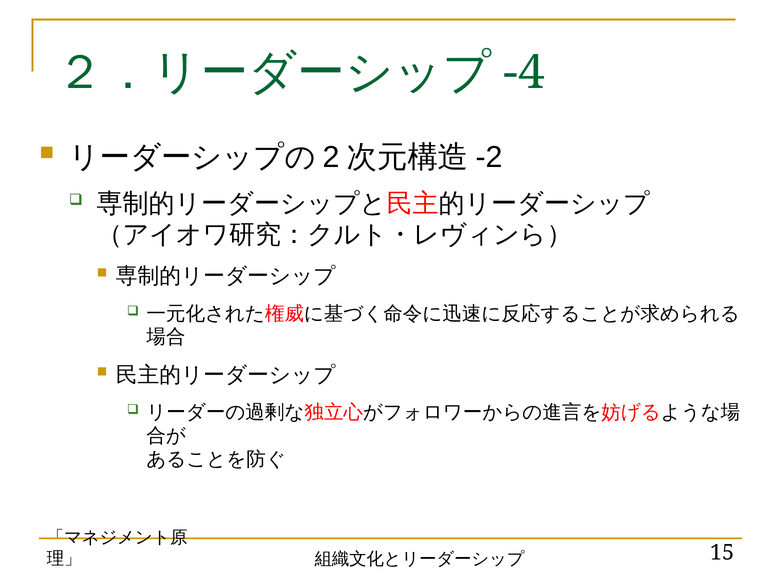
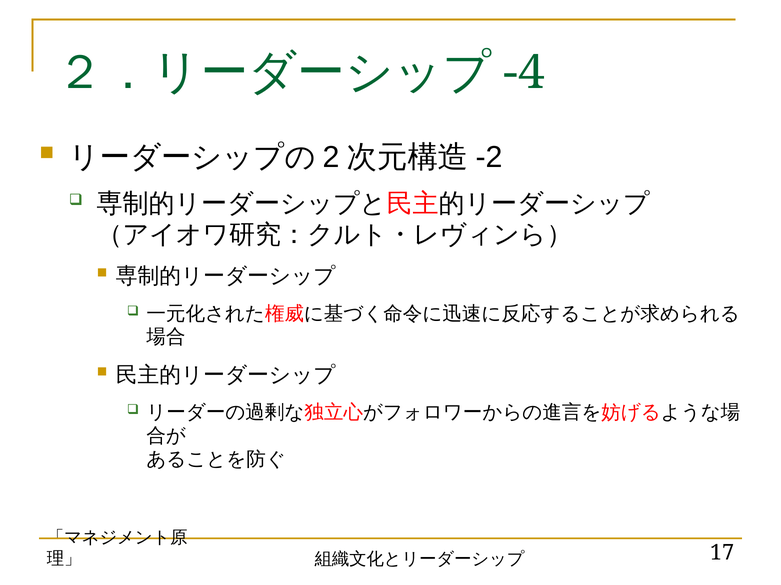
15: 15 -> 17 (722, 553)
